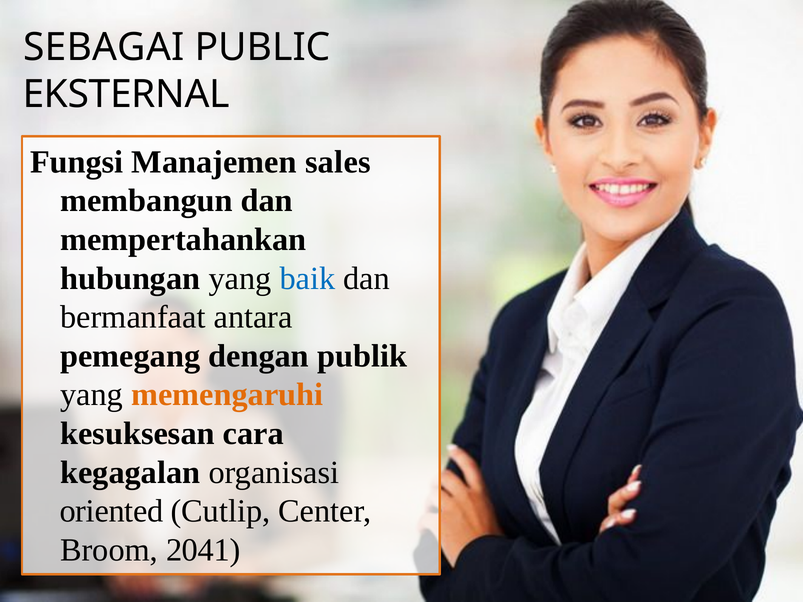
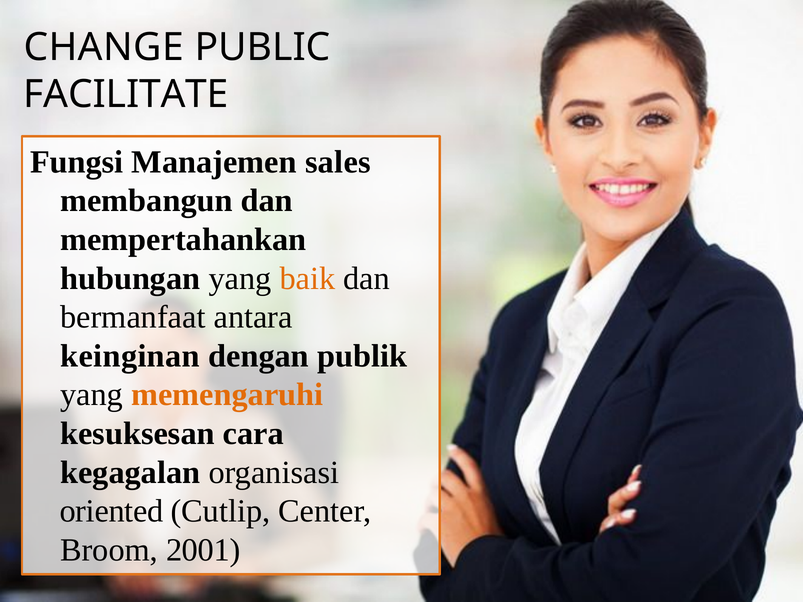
SEBAGAI: SEBAGAI -> CHANGE (104, 47)
EKSTERNAL: EKSTERNAL -> FACILITATE (126, 94)
baik colour: blue -> orange (307, 278)
pemegang: pemegang -> keinginan (130, 356)
2041: 2041 -> 2001 (203, 550)
